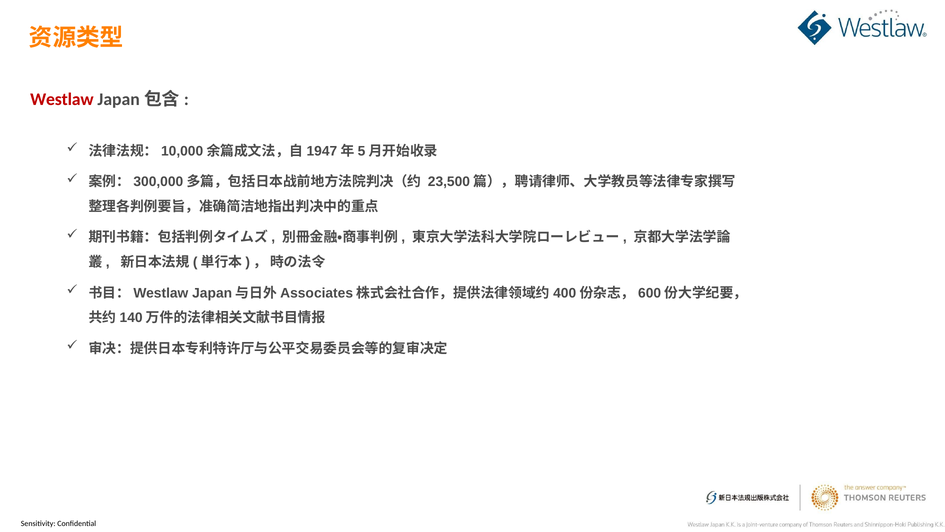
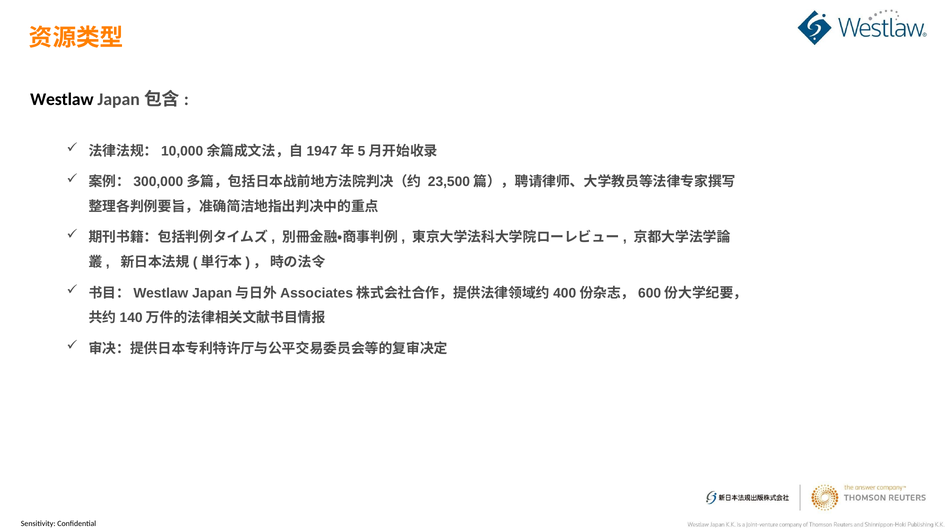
Westlaw colour: red -> black (62, 99)
